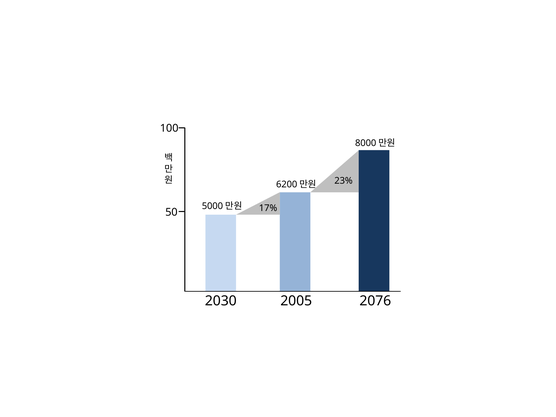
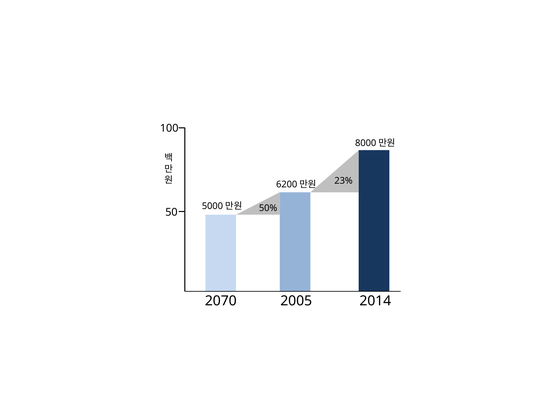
17%: 17% -> 50% (268, 208)
2030: 2030 -> 2070 (221, 301)
2076: 2076 -> 2014 (375, 301)
